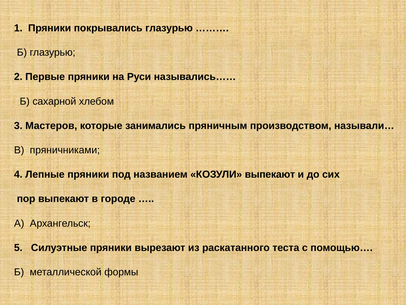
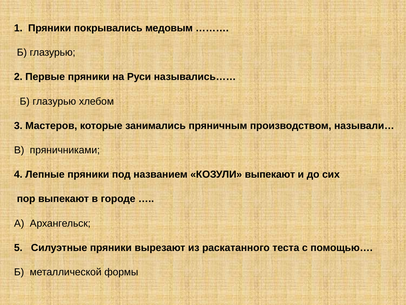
покрывались глазурью: глазурью -> медовым (169, 28)
сахарной: сахарной -> глазурью (54, 101)
